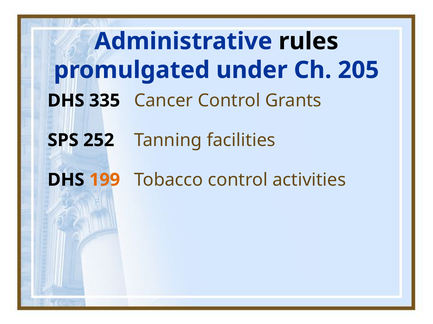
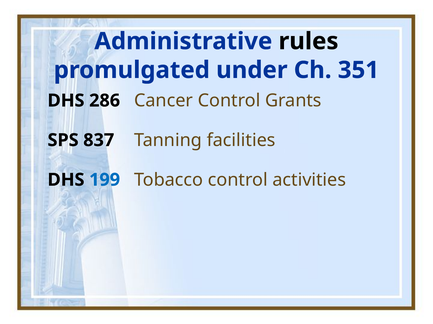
205: 205 -> 351 (358, 70)
335: 335 -> 286 (105, 101)
252: 252 -> 837 (99, 140)
199 colour: orange -> blue (105, 180)
